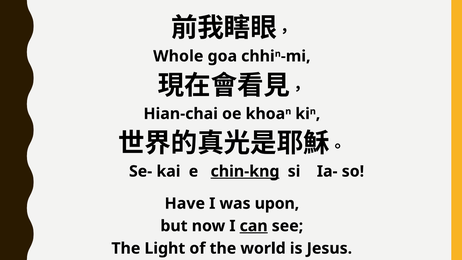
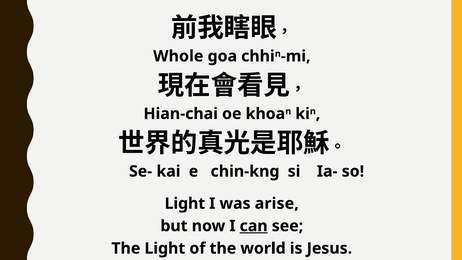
chin-kng underline: present -> none (245, 171)
Have: Have -> Light (185, 203)
upon: upon -> arise (277, 203)
